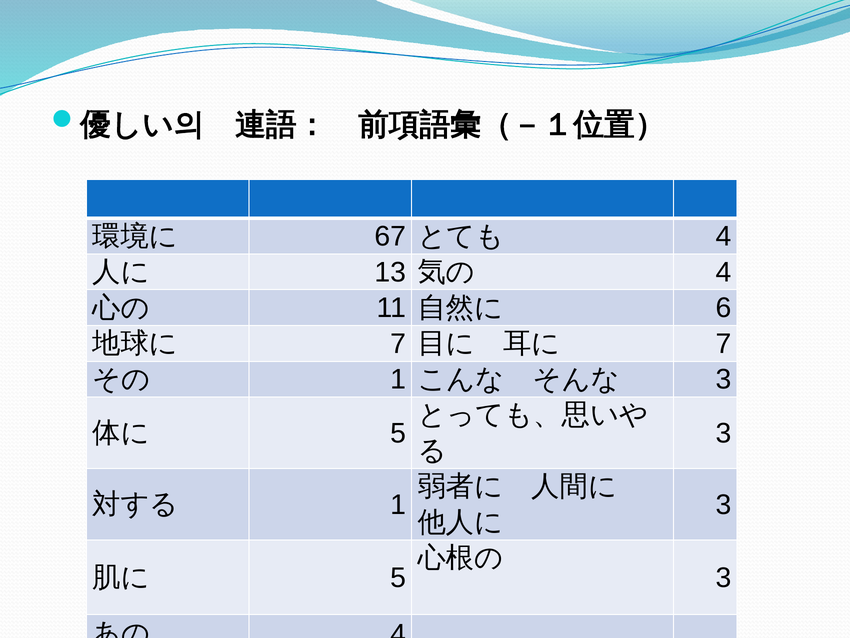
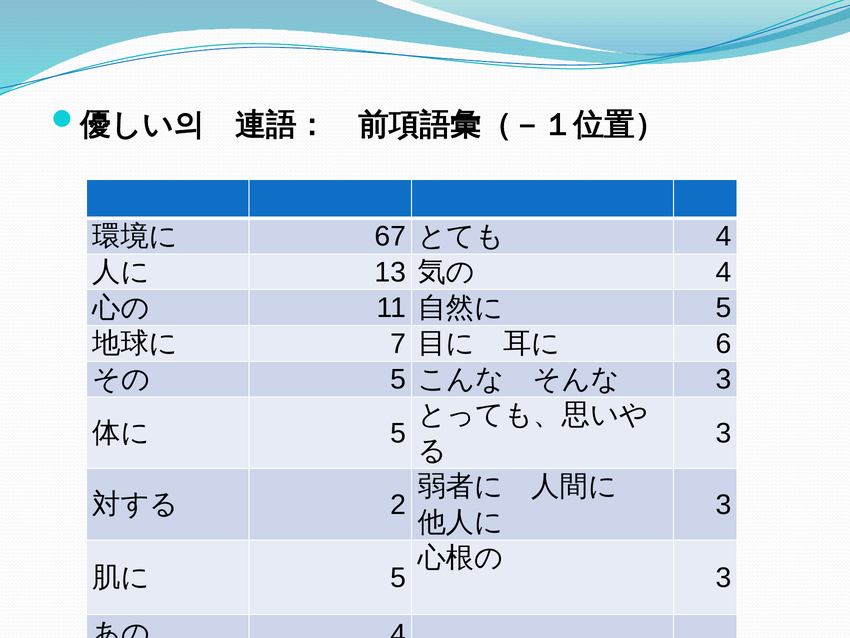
6: 6 -> 5 (723, 308)
7: 7 -> 6 (723, 344)
1: 1 -> 5 (398, 379)
1: 1 -> 2 (398, 504)
